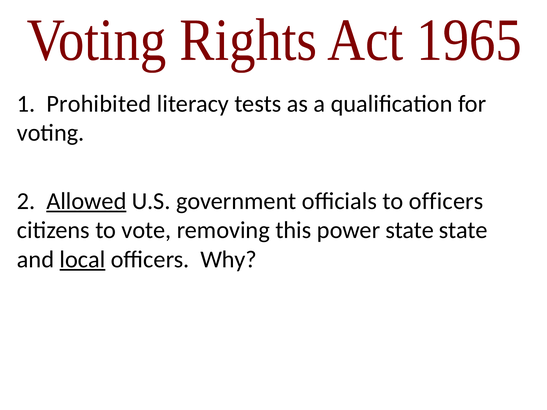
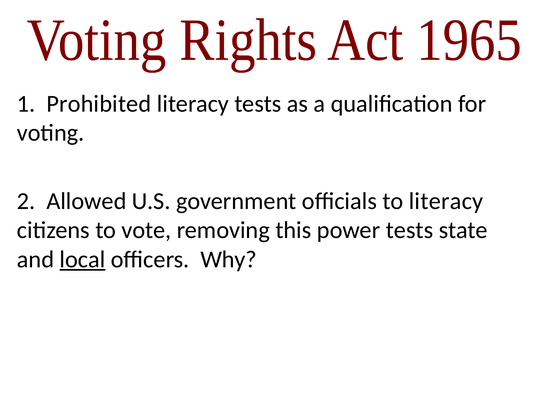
Allowed underline: present -> none (86, 201)
to officers: officers -> literacy (446, 201)
power state: state -> tests (410, 230)
